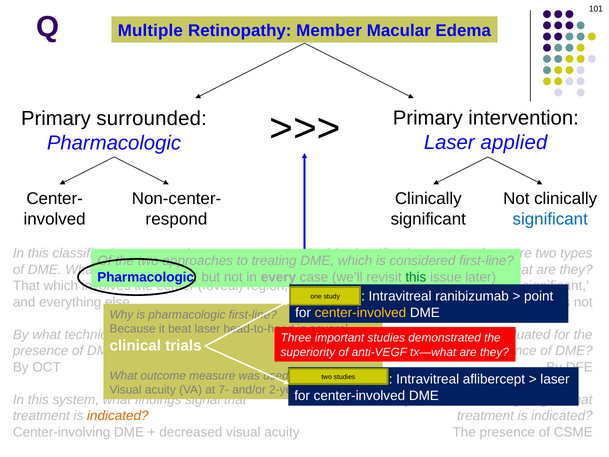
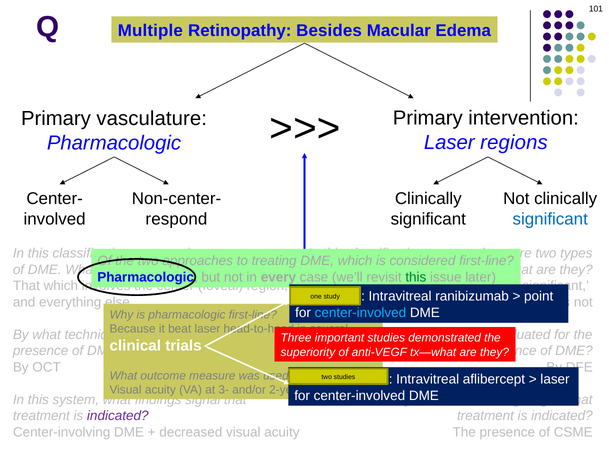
Member: Member -> Besides (329, 31)
surrounded: surrounded -> vasculature (152, 118)
applied: applied -> regions (514, 142)
center-involved colour: yellow -> light blue (360, 312)
7-: 7- -> 3- (224, 390)
indicated colour: orange -> purple (118, 416)
